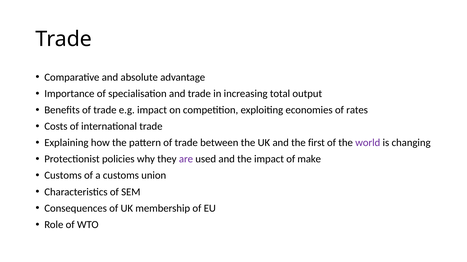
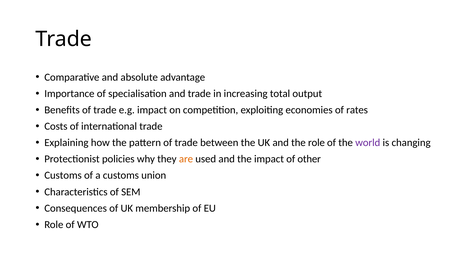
the first: first -> role (316, 143)
are colour: purple -> orange (186, 159)
make: make -> other (309, 159)
